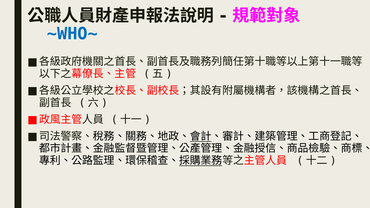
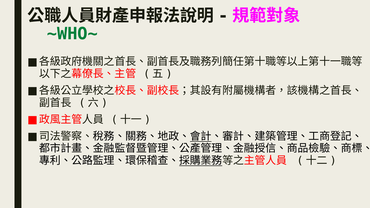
~WHO~ colour: blue -> green (72, 34)
